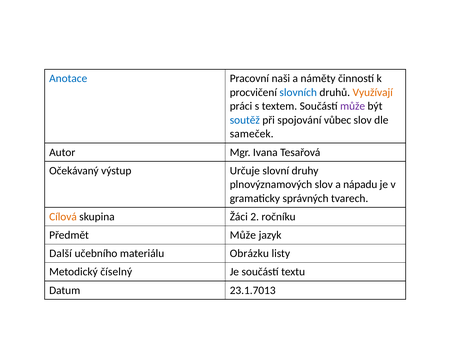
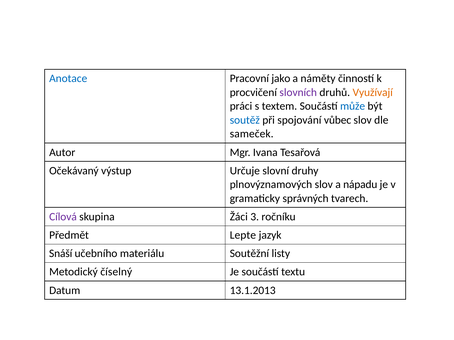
naši: naši -> jako (281, 79)
slovních colour: blue -> purple (298, 93)
může colour: purple -> blue (353, 106)
Cílová colour: orange -> purple (63, 217)
2: 2 -> 3 (255, 217)
Předmět Může: Může -> Lepte (243, 235)
Další: Další -> Snáší (61, 254)
Obrázku: Obrázku -> Soutěžní (249, 254)
23.1.7013: 23.1.7013 -> 13.1.2013 (253, 291)
